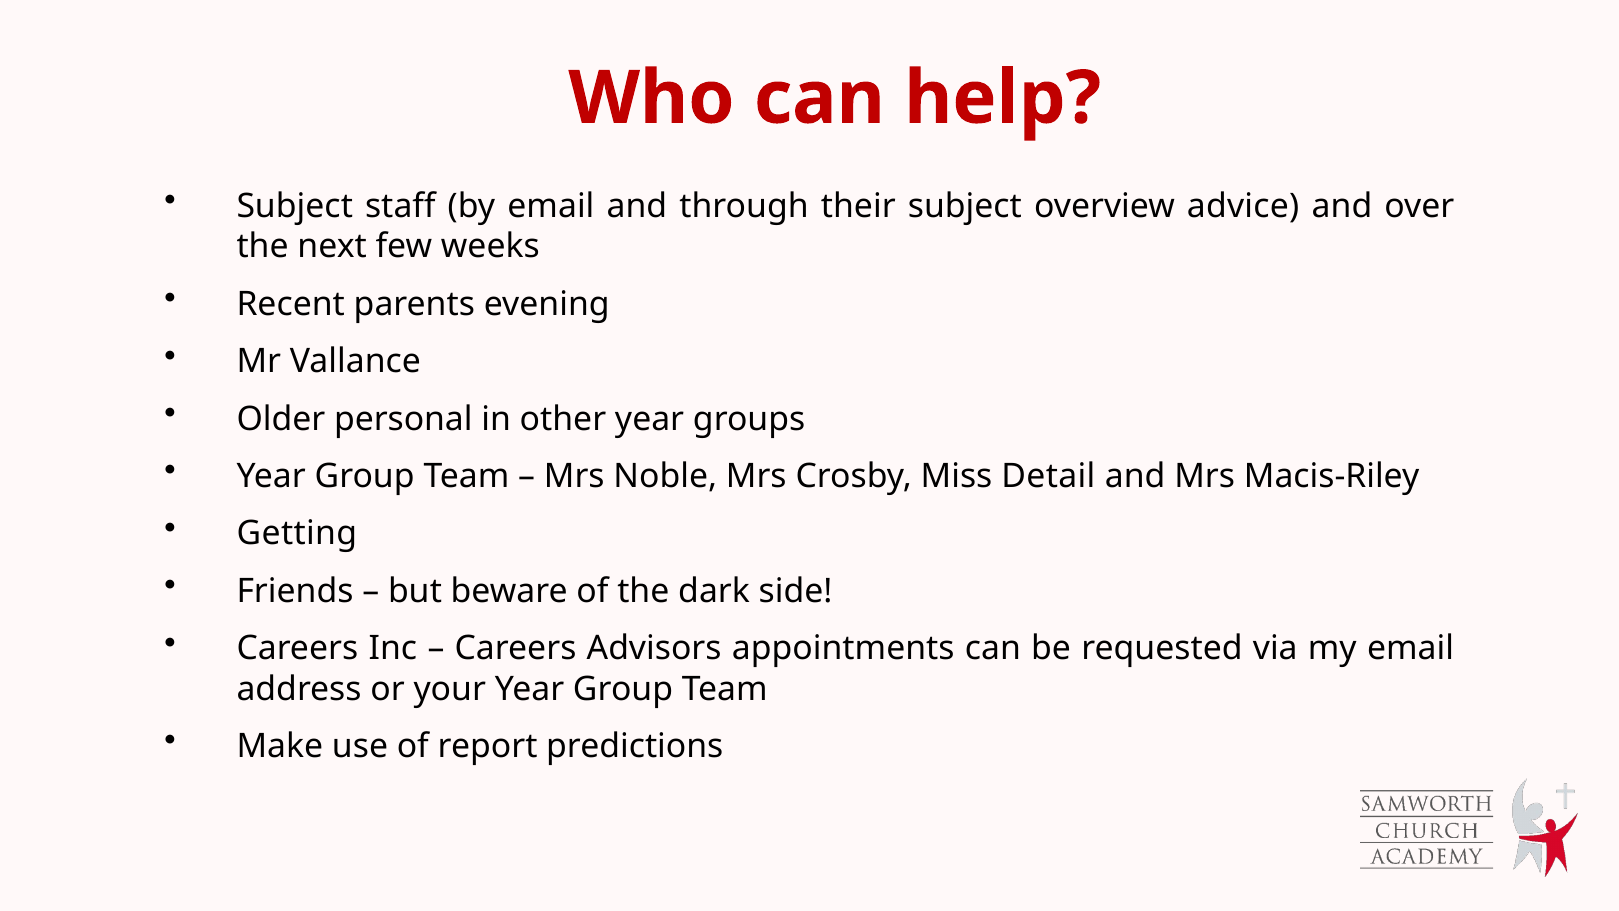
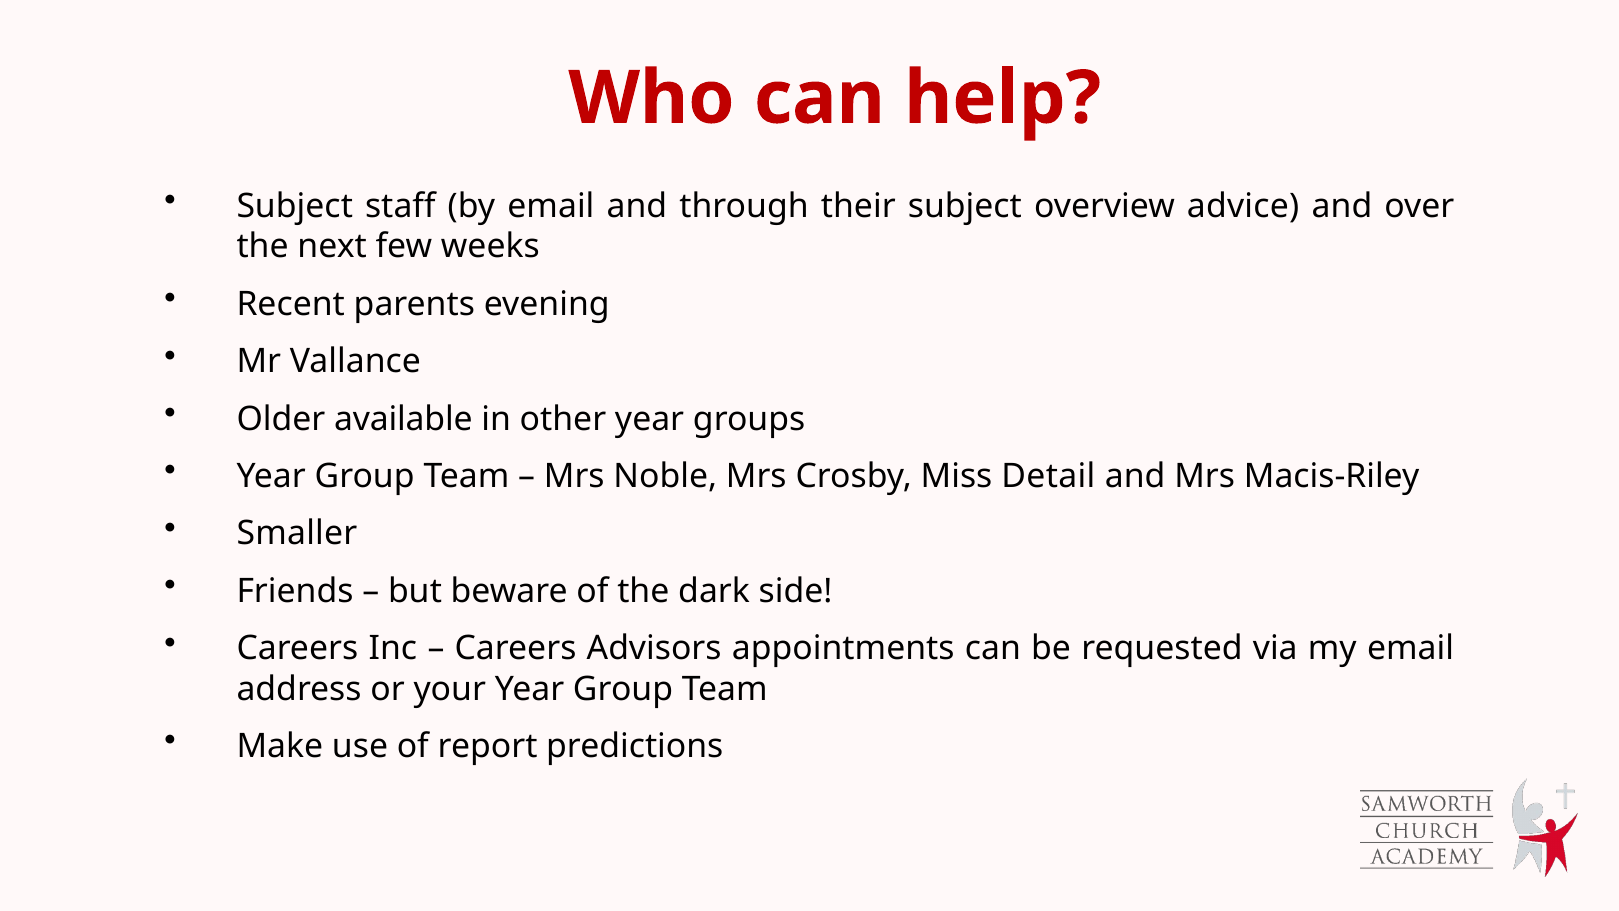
personal: personal -> available (403, 419)
Getting: Getting -> Smaller (297, 533)
